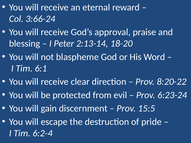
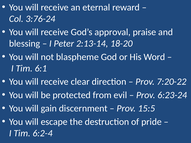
3:66-24: 3:66-24 -> 3:76-24 (41, 19)
8:20-22: 8:20-22 -> 7:20-22 (172, 82)
